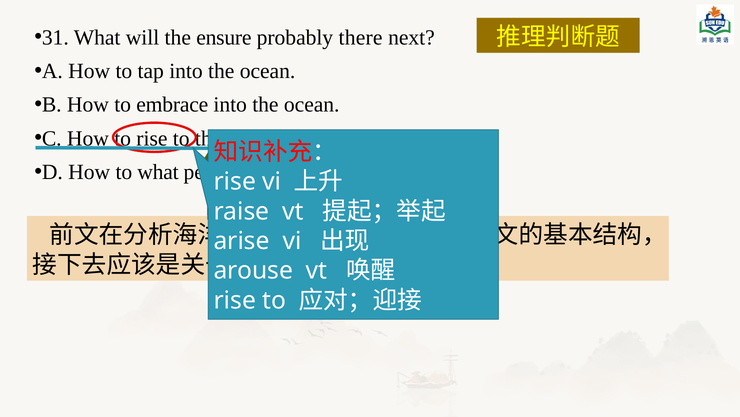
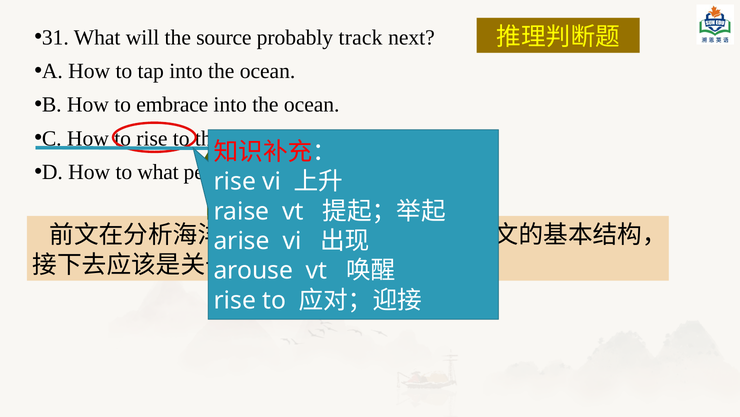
ensure: ensure -> source (224, 37)
there: there -> track (361, 37)
